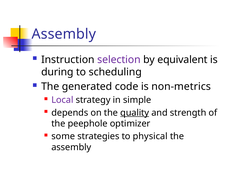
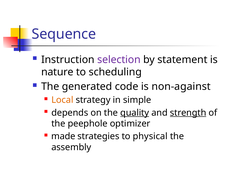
Assembly: Assembly -> Sequence (64, 34)
equivalent: equivalent -> statement (182, 60)
during: during -> nature (57, 72)
non-metrics: non-metrics -> non-against (181, 86)
Local colour: purple -> orange (62, 100)
strength underline: none -> present (188, 113)
some: some -> made (63, 136)
